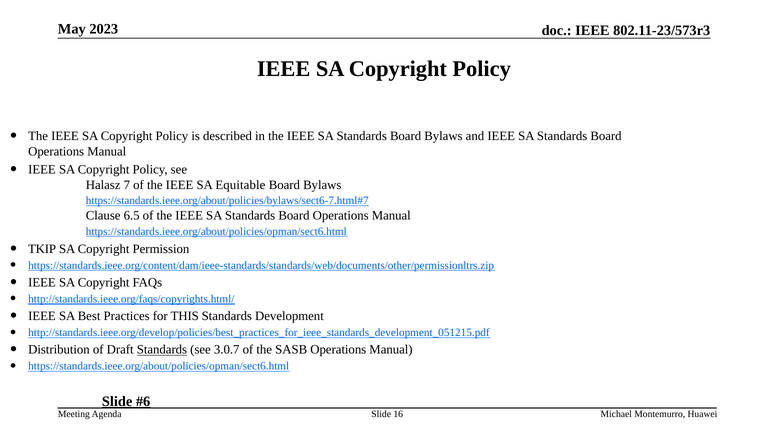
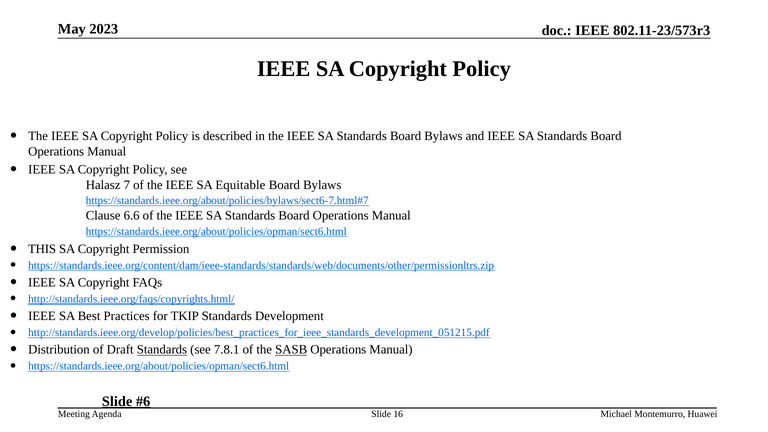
6.5: 6.5 -> 6.6 (132, 216)
TKIP: TKIP -> THIS (42, 249)
THIS: THIS -> TKIP (185, 316)
3.0.7: 3.0.7 -> 7.8.1 (227, 350)
SASB underline: none -> present (291, 350)
